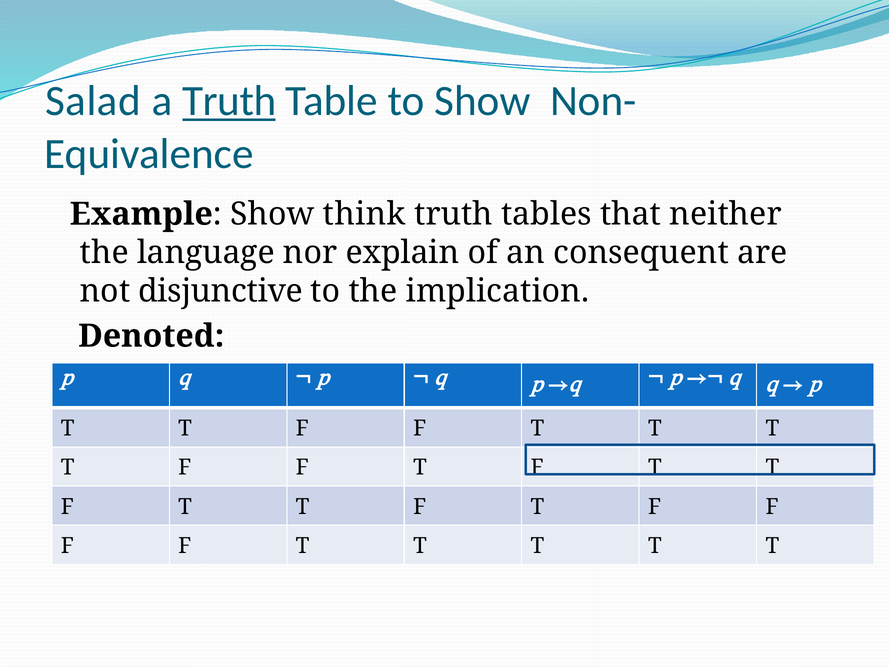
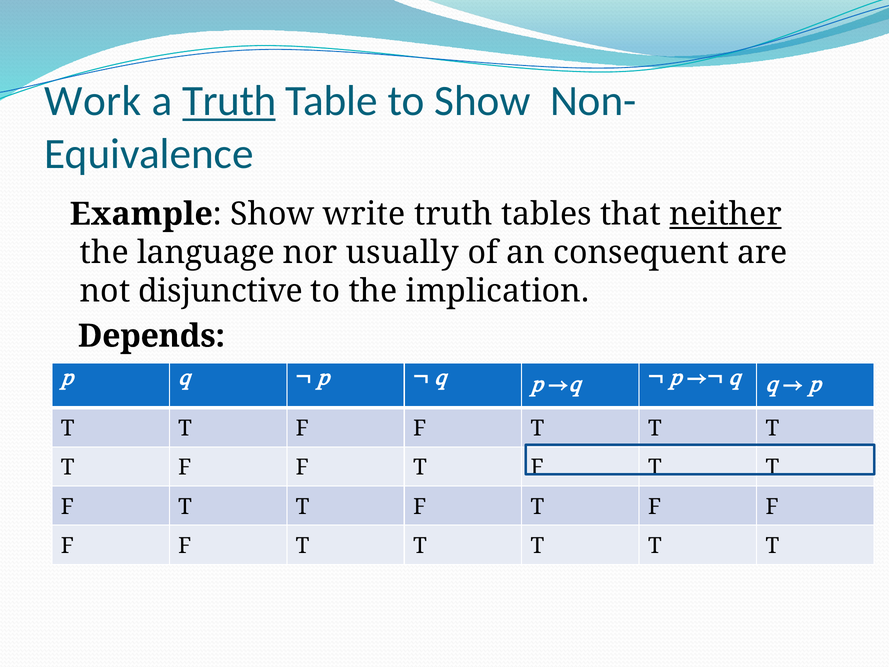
Salad: Salad -> Work (93, 101)
think: think -> write (364, 214)
neither underline: none -> present (726, 214)
explain: explain -> usually (402, 253)
Denoted: Denoted -> Depends (151, 336)
